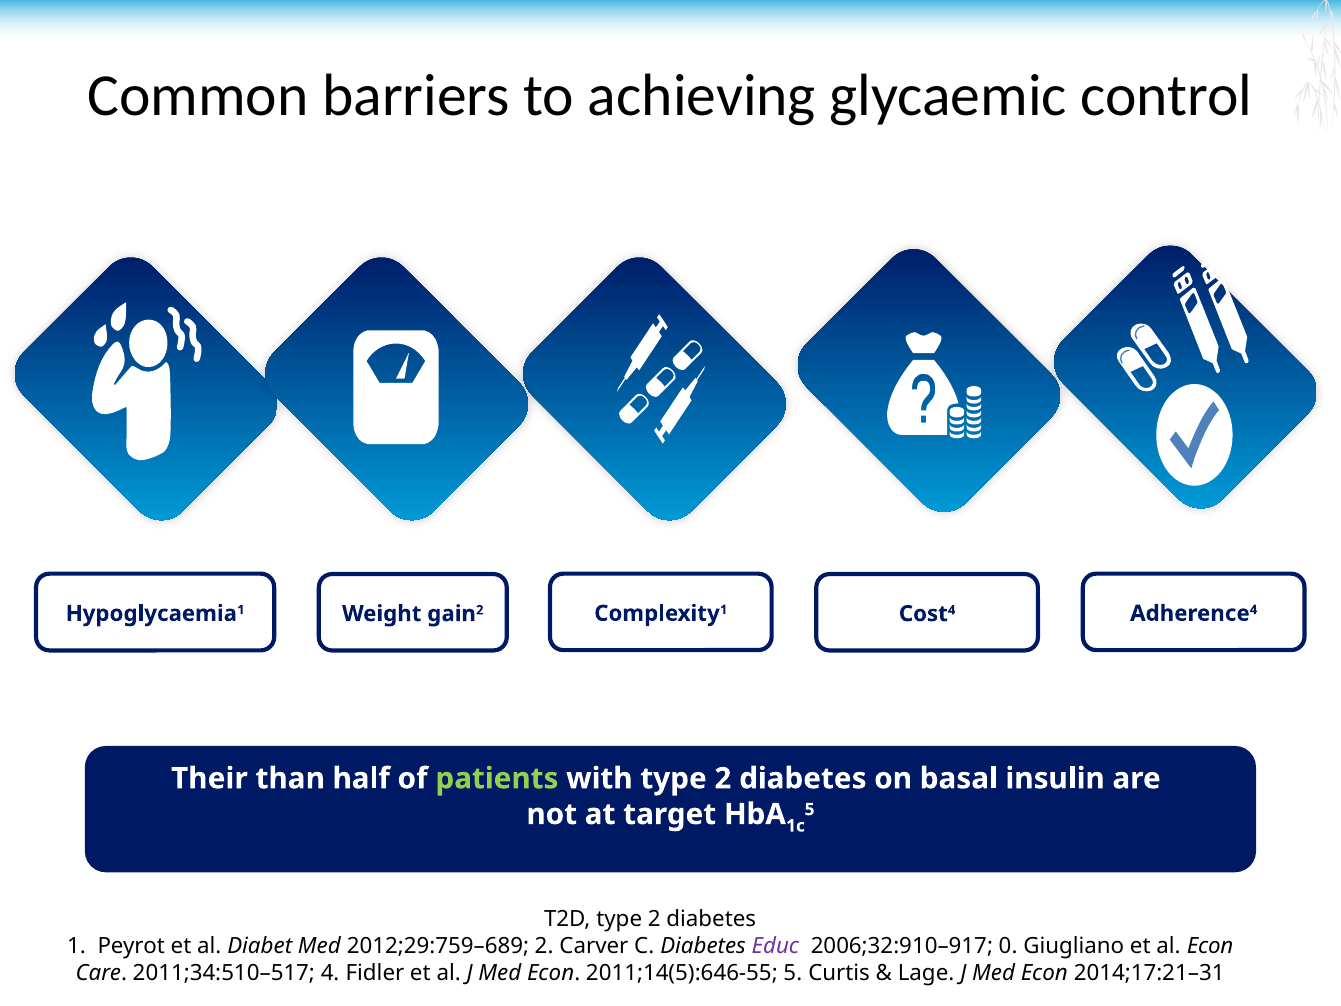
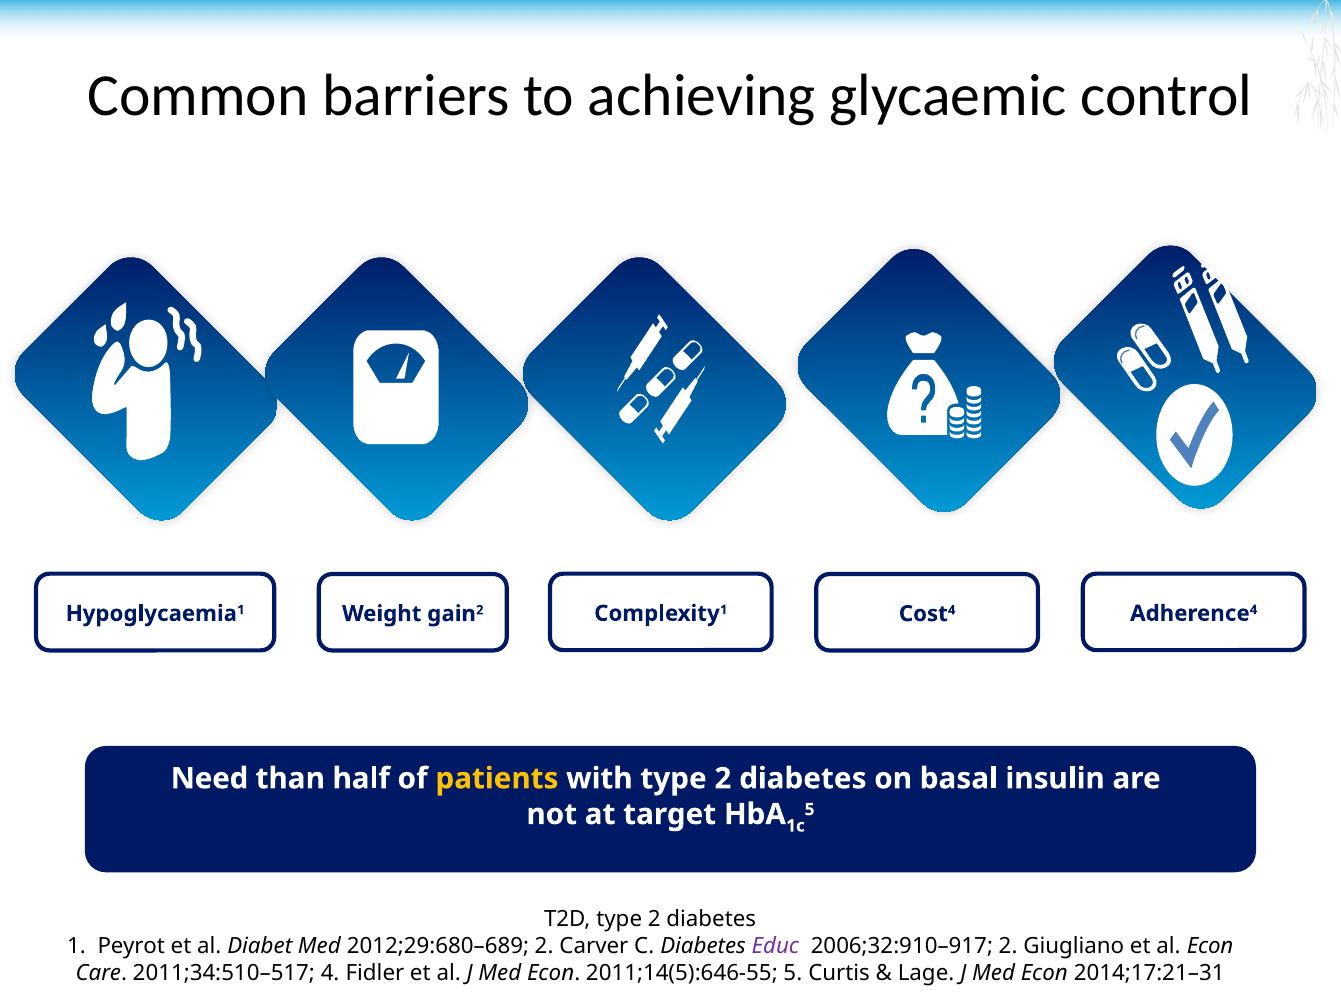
Their: Their -> Need (210, 778)
patients colour: light green -> yellow (497, 778)
2012;29:759–689: 2012;29:759–689 -> 2012;29:680–689 (438, 946)
2006;32:910–917 0: 0 -> 2 (1008, 946)
